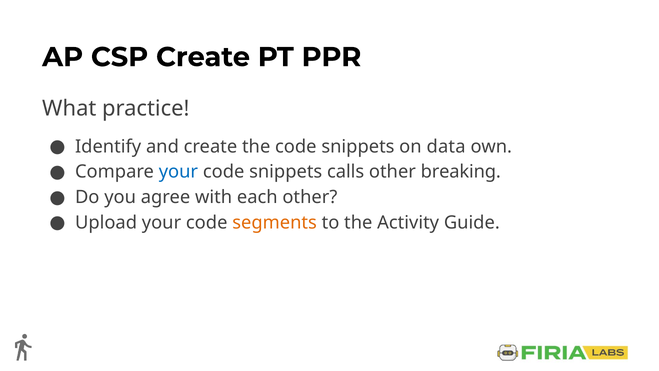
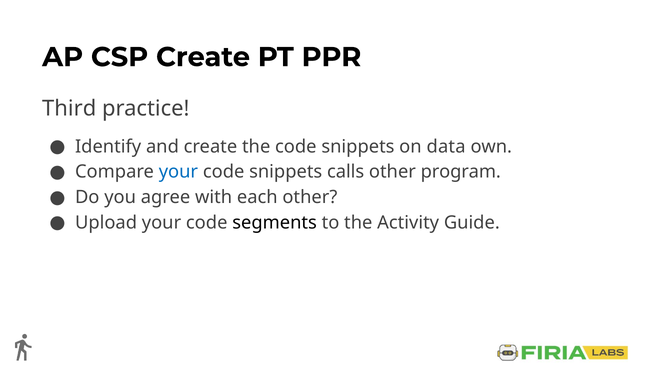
What: What -> Third (69, 108)
breaking: breaking -> program (461, 172)
segments colour: orange -> black (275, 222)
